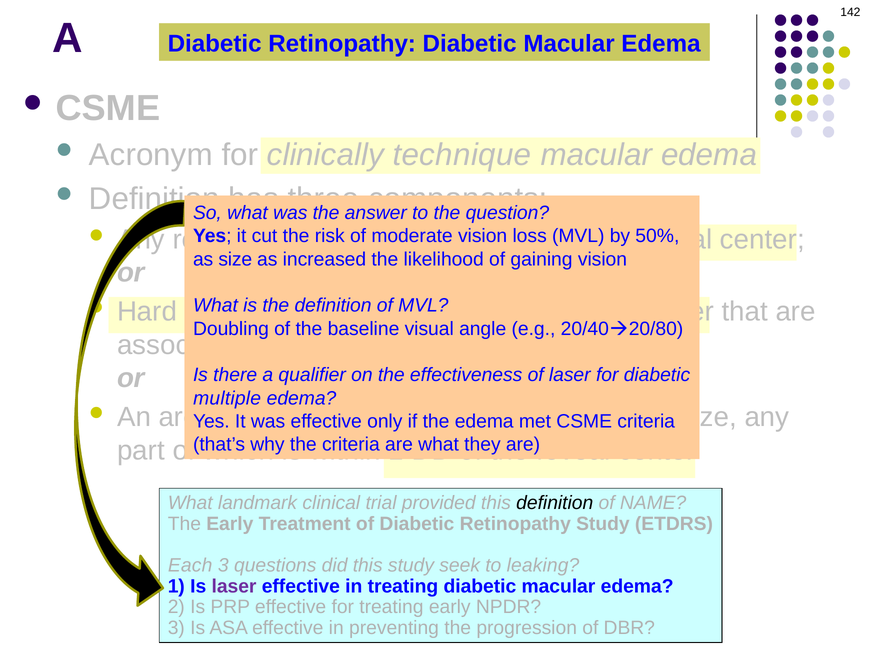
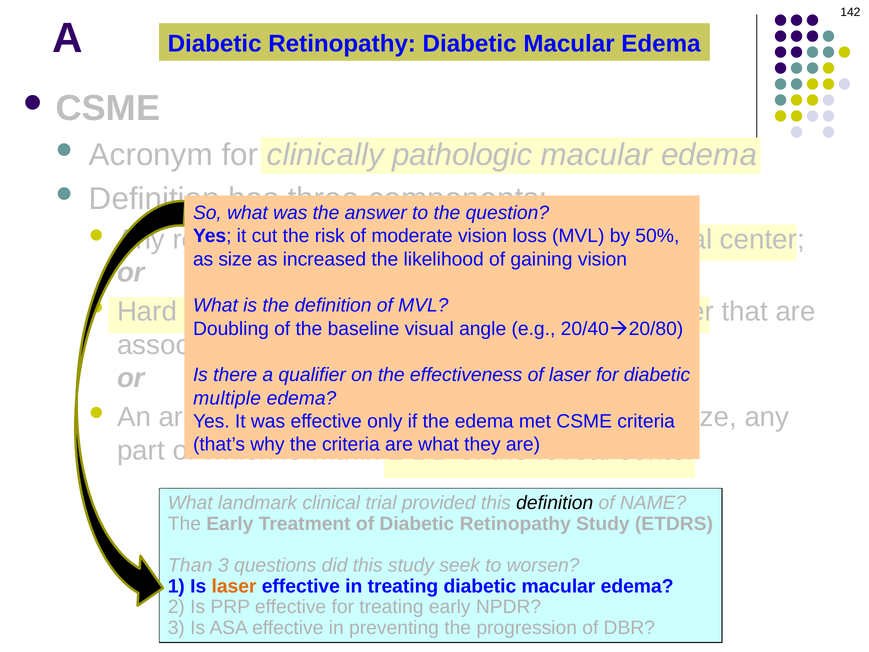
technique: technique -> pathologic (462, 155)
Each: Each -> Than (190, 565)
leaking: leaking -> worsen (543, 565)
laser colour: purple -> orange (234, 586)
